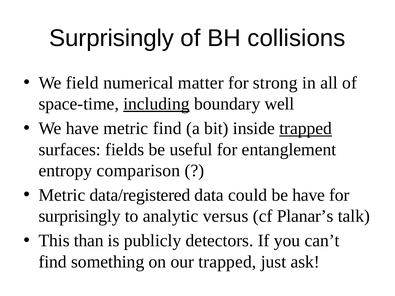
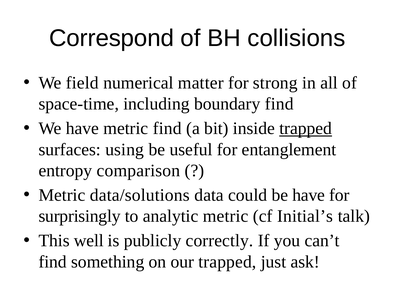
Surprisingly: Surprisingly -> Correspond (112, 38)
including underline: present -> none (156, 104)
boundary well: well -> find (279, 104)
fields: fields -> using (125, 150)
data/registered: data/registered -> data/solutions (140, 195)
analytic versus: versus -> metric (226, 216)
Planar’s: Planar’s -> Initial’s (305, 216)
than: than -> well (89, 241)
detectors: detectors -> correctly (220, 241)
